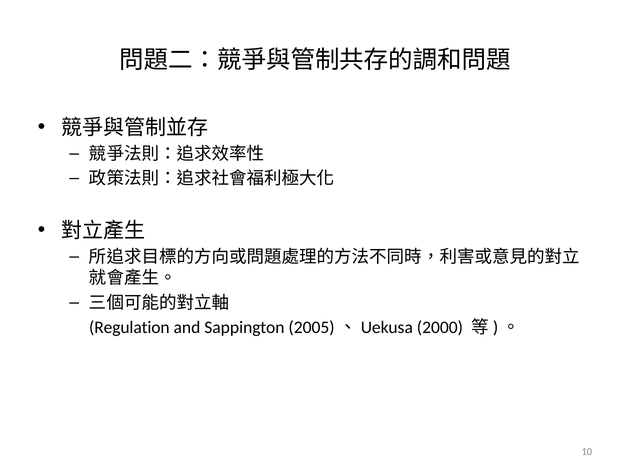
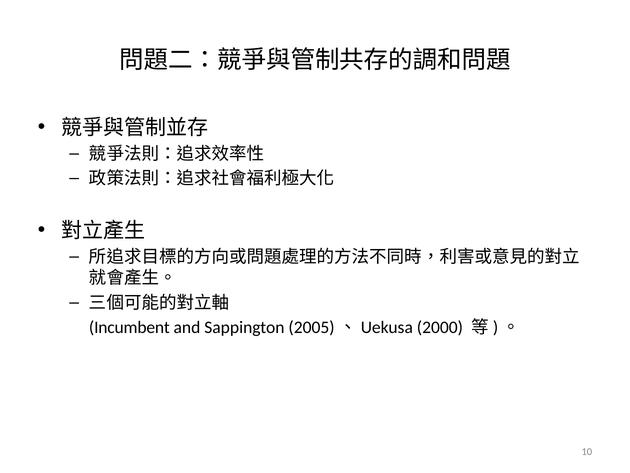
Regulation: Regulation -> Incumbent (129, 327)
